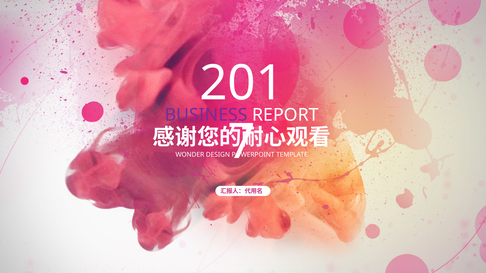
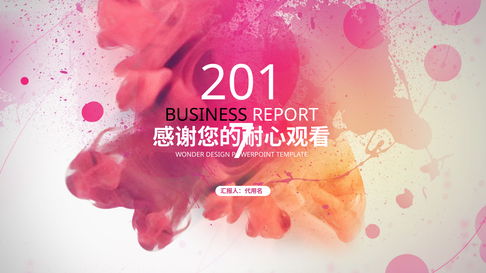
BUSINESS colour: purple -> black (206, 115)
